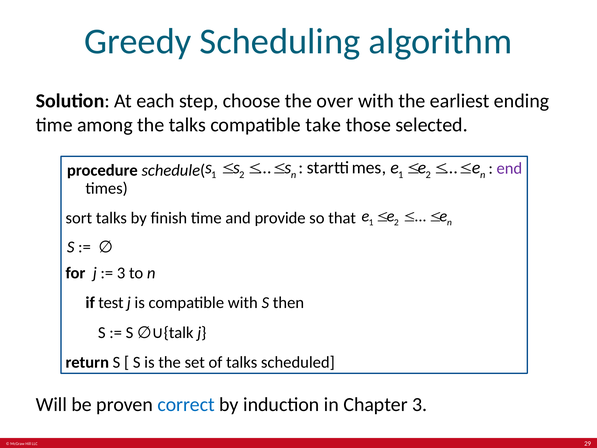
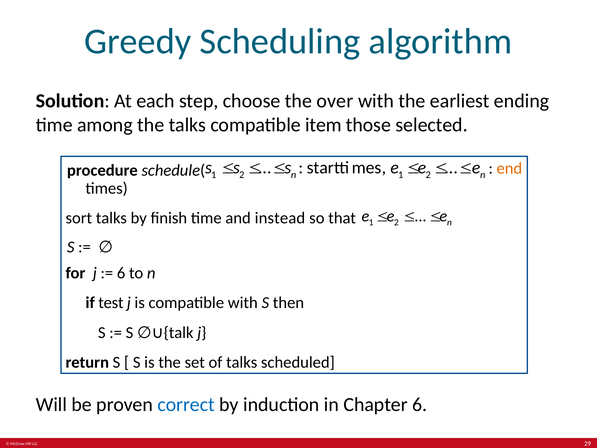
take: take -> item (323, 125)
end colour: purple -> orange (509, 168)
provide: provide -> instead (280, 218)
3: 3 -> 6 (121, 273)
Chapter 3: 3 -> 6 (420, 404)
